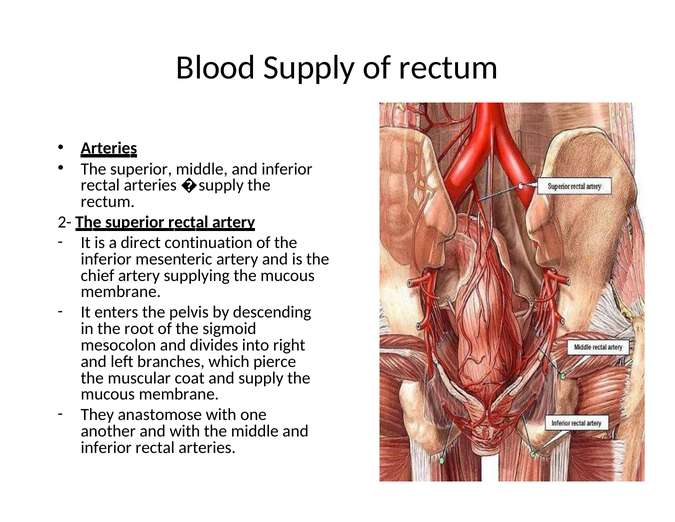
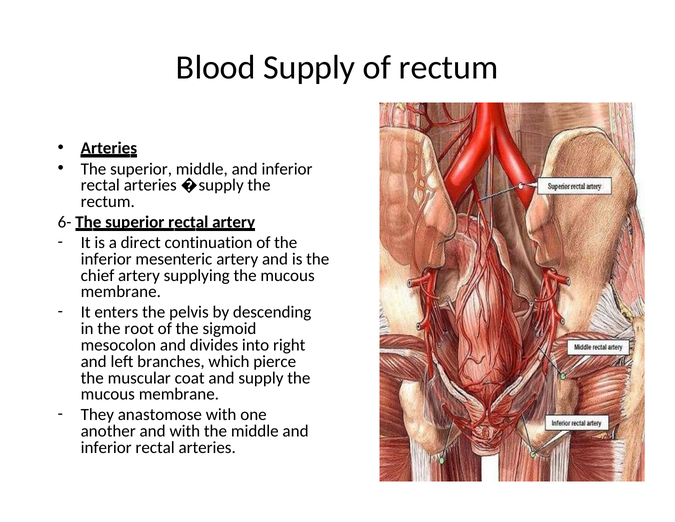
2-: 2- -> 6- (65, 222)
